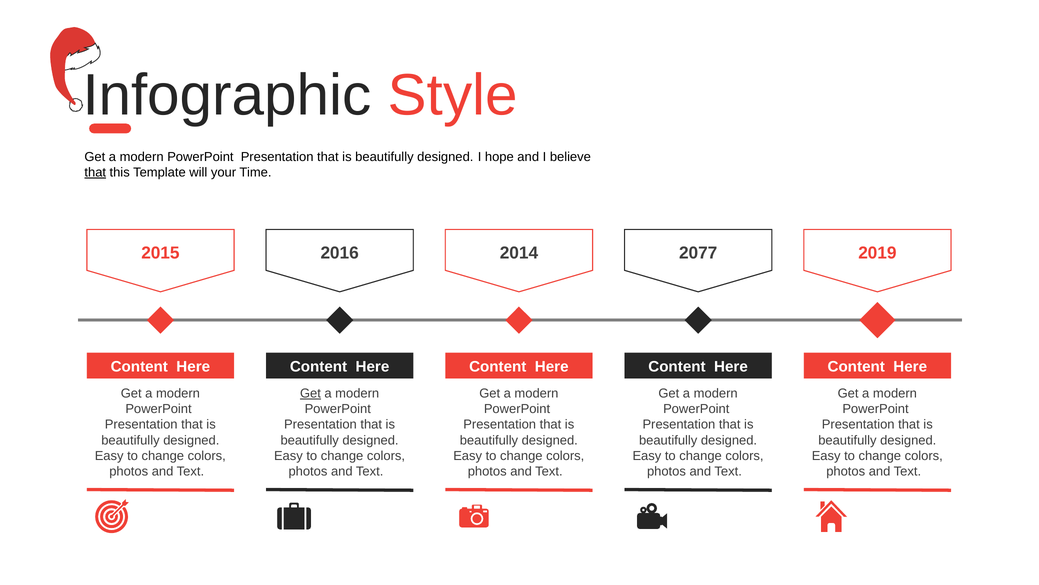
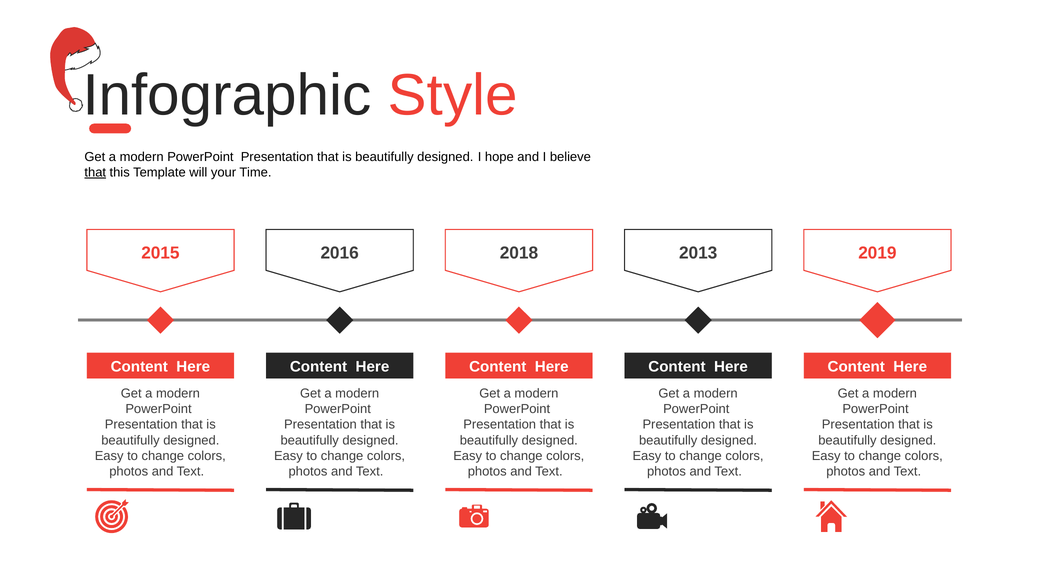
2014: 2014 -> 2018 (519, 253)
2077: 2077 -> 2013 (698, 253)
Get underline: present -> none (310, 393)
